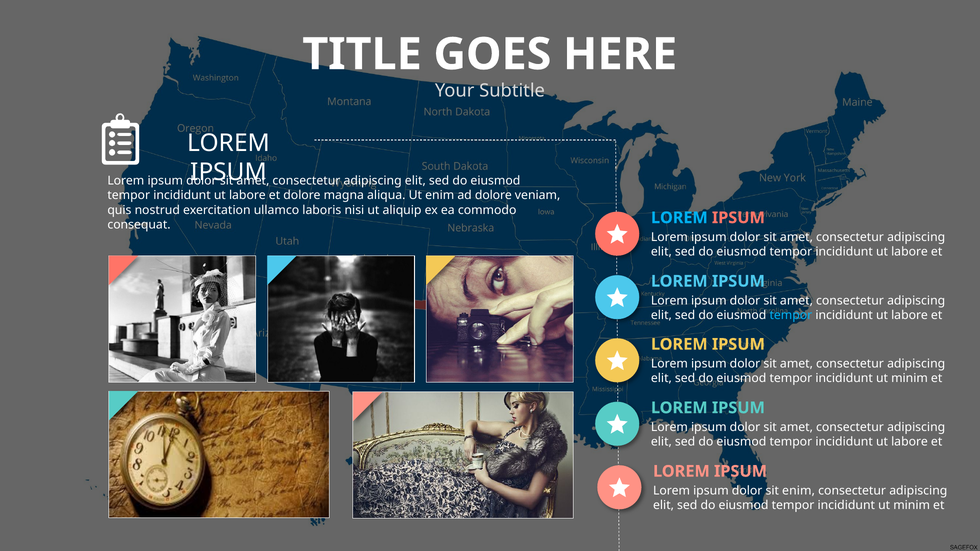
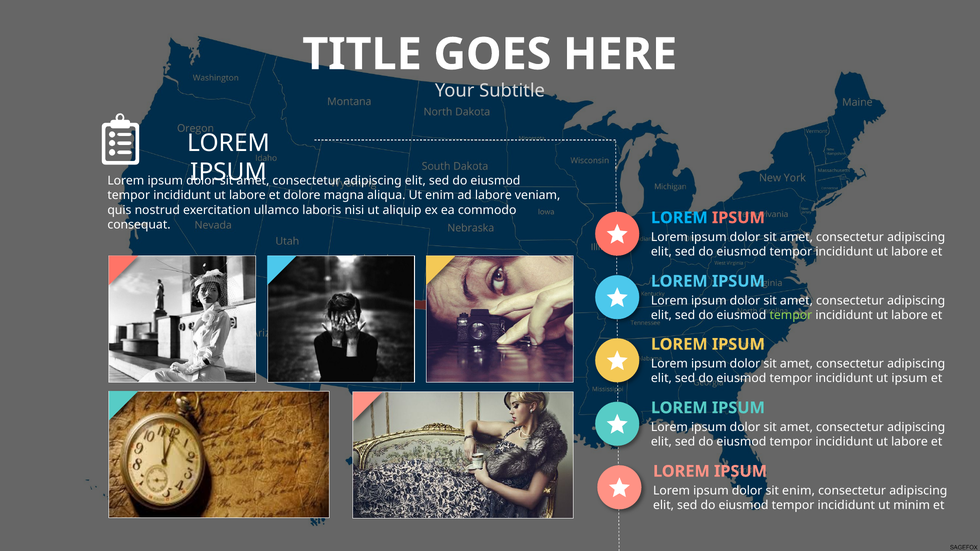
ad dolore: dolore -> labore (493, 196)
tempor colour: light blue -> light green (791, 315)
minim: minim -> ipsum (909, 379)
